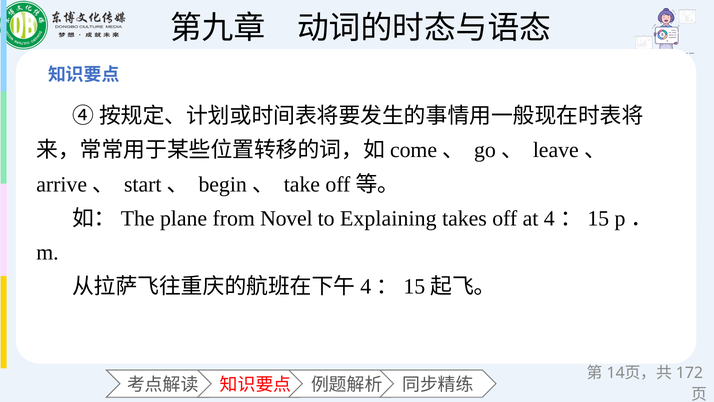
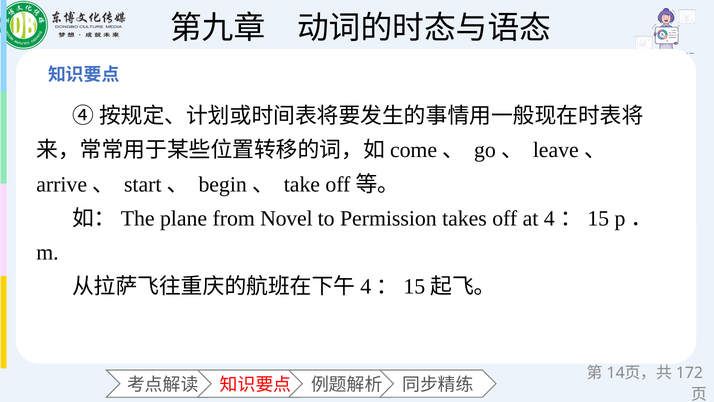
Explaining: Explaining -> Permission (388, 218)
